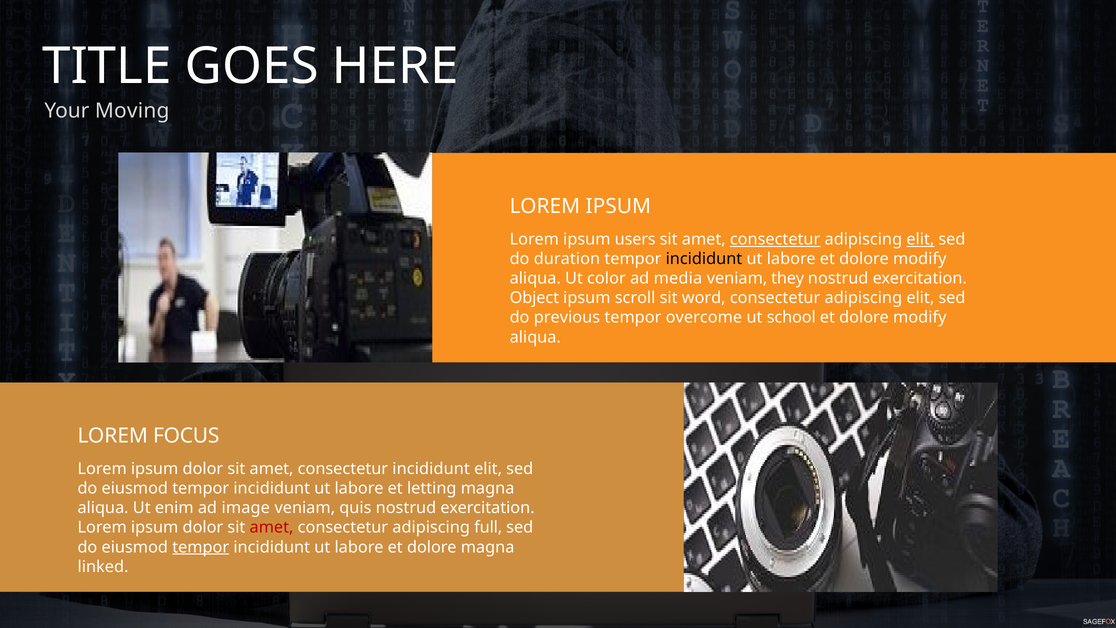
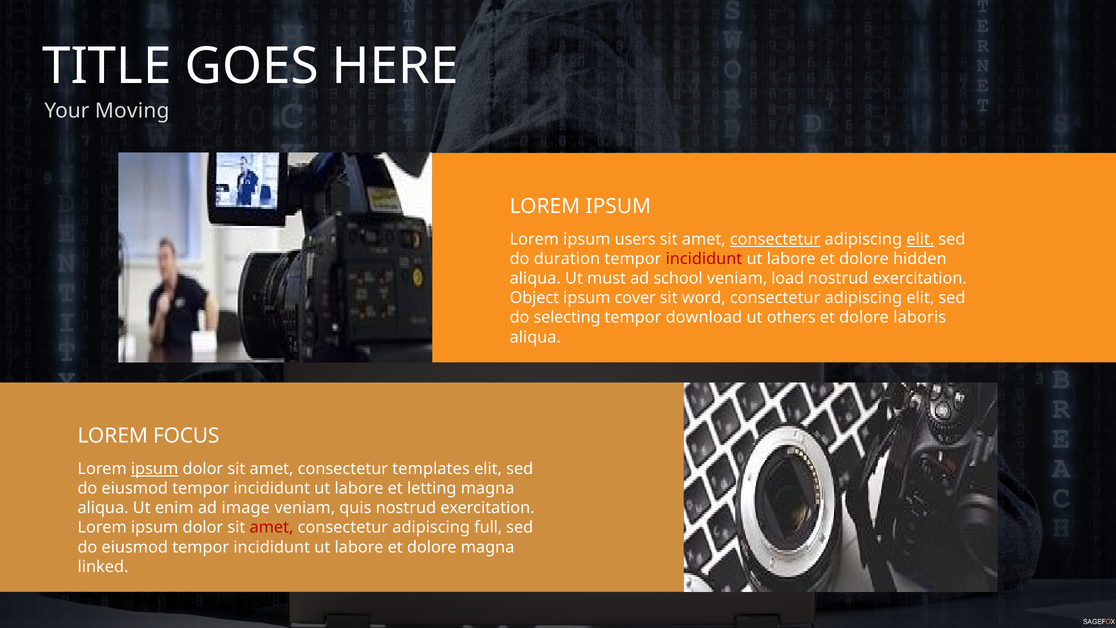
incididunt colour: black -> red (704, 259)
labore et dolore modify: modify -> hidden (920, 259)
color: color -> must (606, 278)
media: media -> school (678, 278)
they: they -> load (788, 278)
scroll: scroll -> cover (635, 298)
previous: previous -> selecting (567, 317)
overcome: overcome -> download (704, 317)
school: school -> others (791, 317)
modify: modify -> laboris (920, 317)
ipsum underline: none -> present (155, 469)
consectetur incididunt: incididunt -> templates (431, 469)
tempor underline: present -> none (201, 547)
